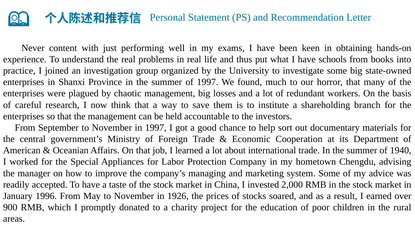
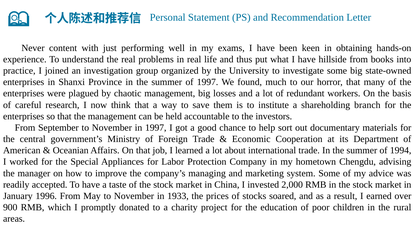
schools: schools -> hillside (333, 59)
1940: 1940 -> 1994 (401, 151)
1926: 1926 -> 1933 (178, 196)
